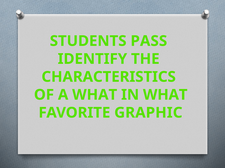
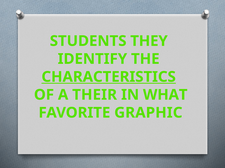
PASS: PASS -> THEY (149, 41)
CHARACTERISTICS underline: none -> present (109, 77)
A WHAT: WHAT -> THEIR (95, 95)
